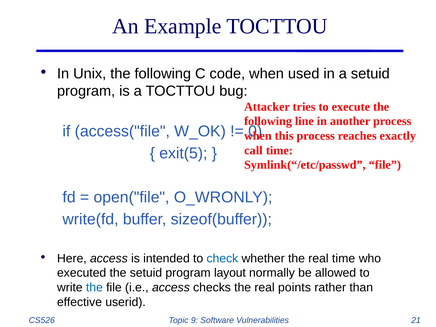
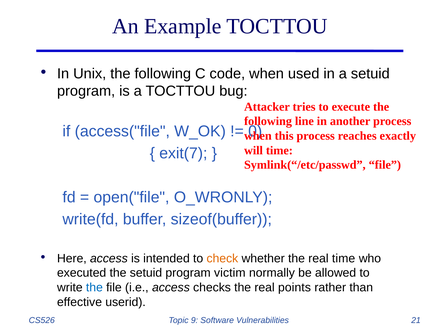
call: call -> will (253, 150)
exit(5: exit(5 -> exit(7 (183, 153)
check colour: blue -> orange (222, 258)
layout: layout -> victim (230, 273)
